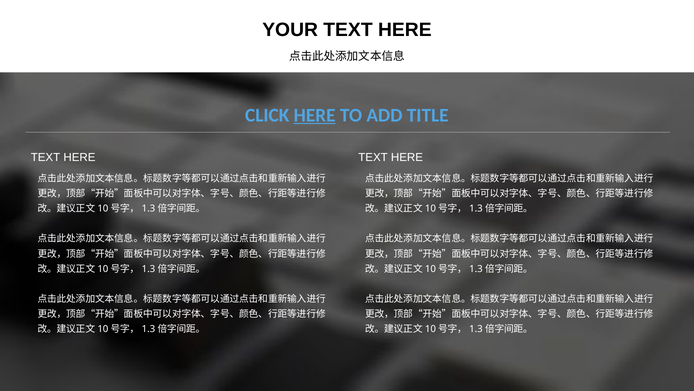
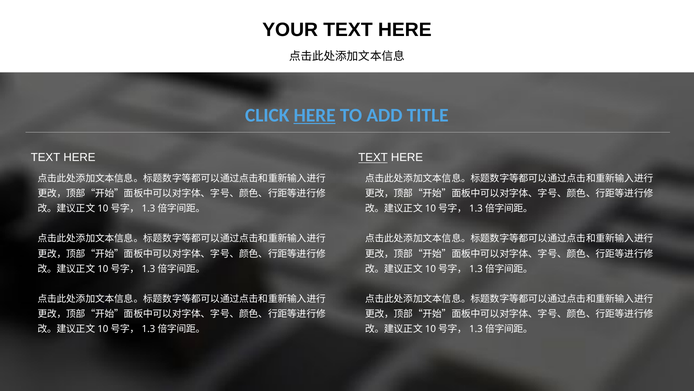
TEXT underline: none -> present (373, 157)
